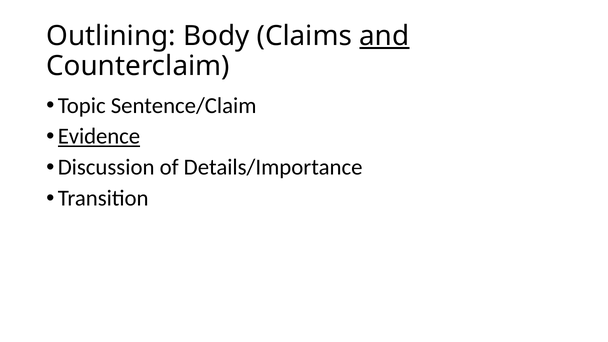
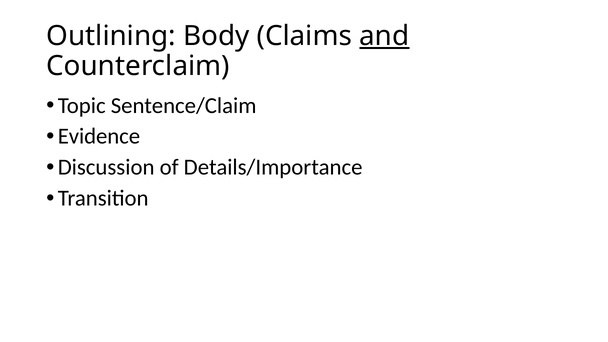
Evidence underline: present -> none (99, 136)
